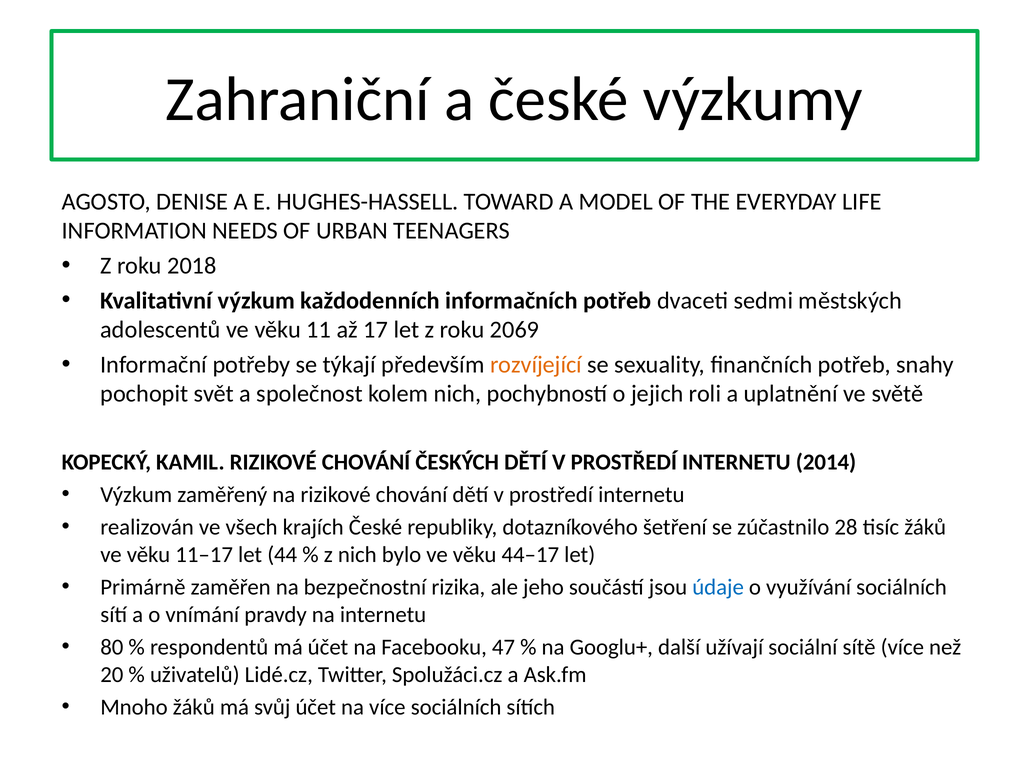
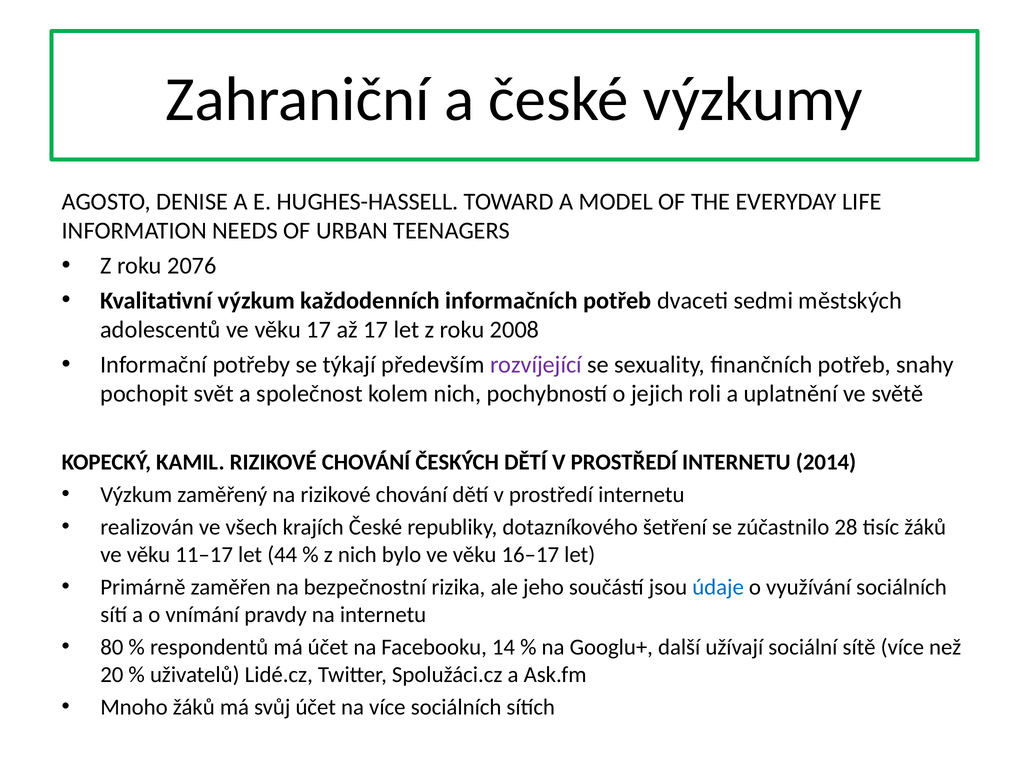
2018: 2018 -> 2076 (192, 266)
věku 11: 11 -> 17 (319, 330)
2069: 2069 -> 2008 (515, 330)
rozvíjející colour: orange -> purple (536, 364)
44–17: 44–17 -> 16–17 (530, 554)
47: 47 -> 14 (504, 647)
